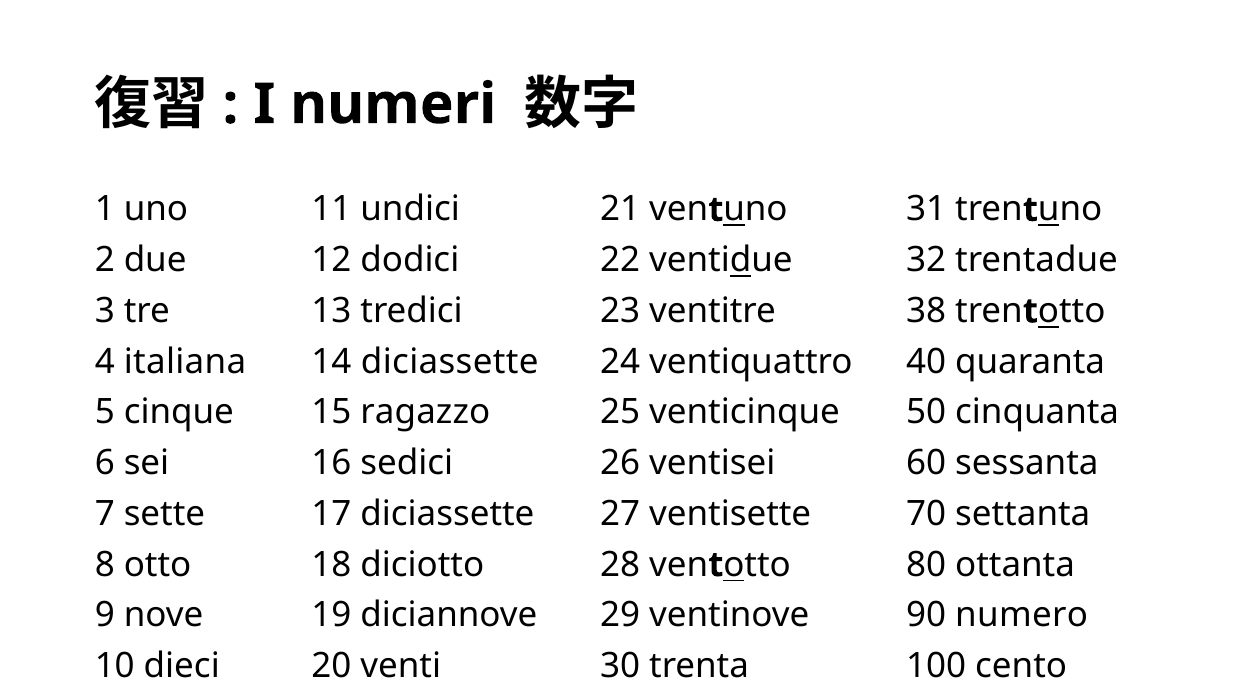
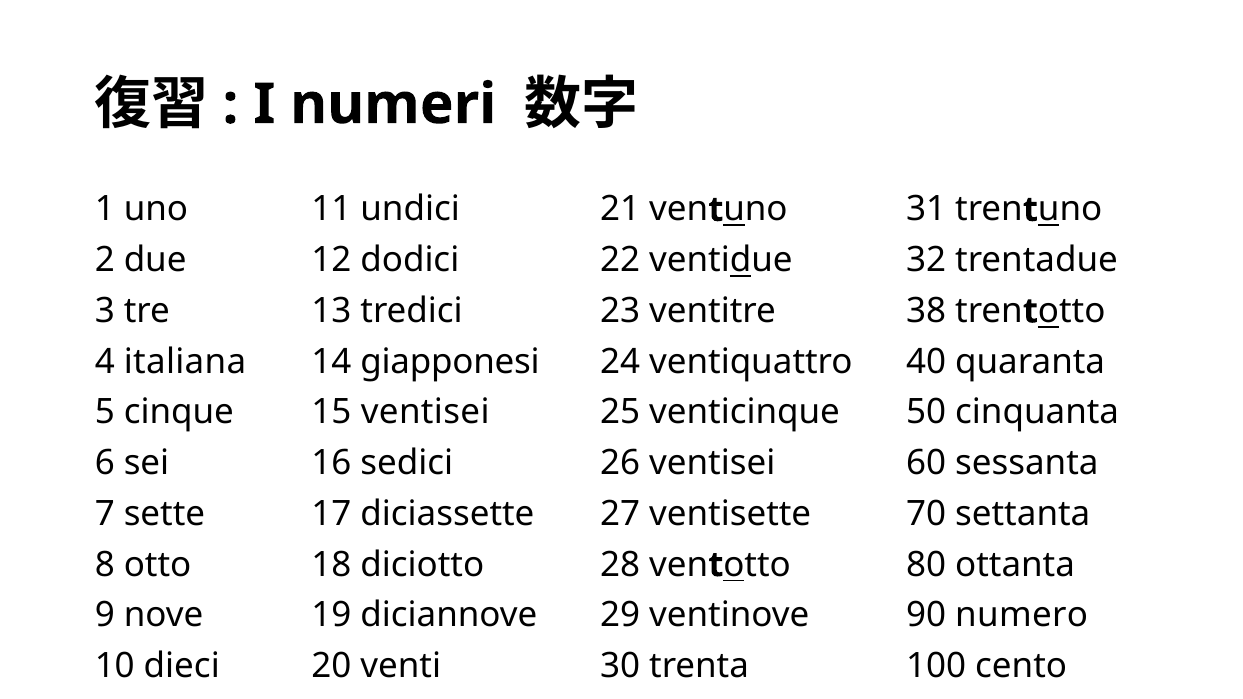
14 diciassette: diciassette -> giapponesi (450, 362)
15 ragazzo: ragazzo -> ventisei (425, 413)
